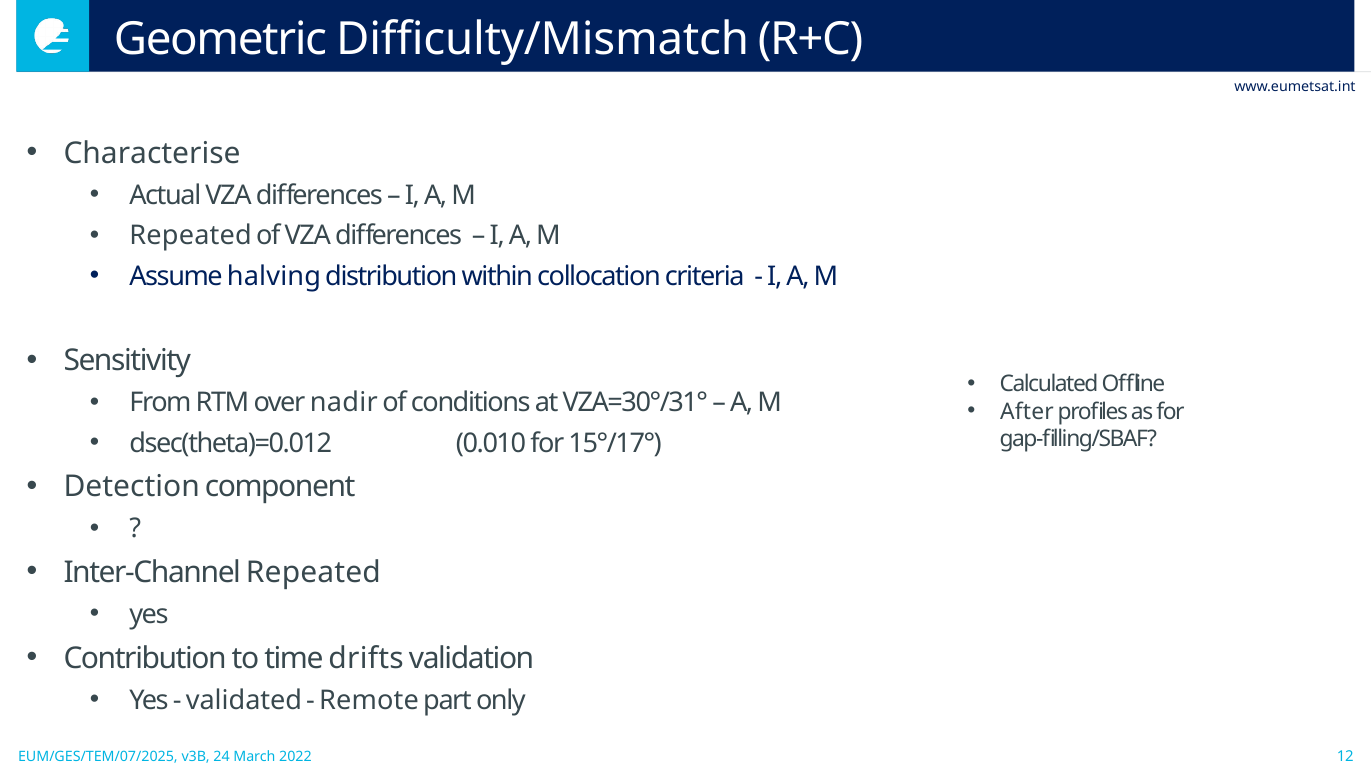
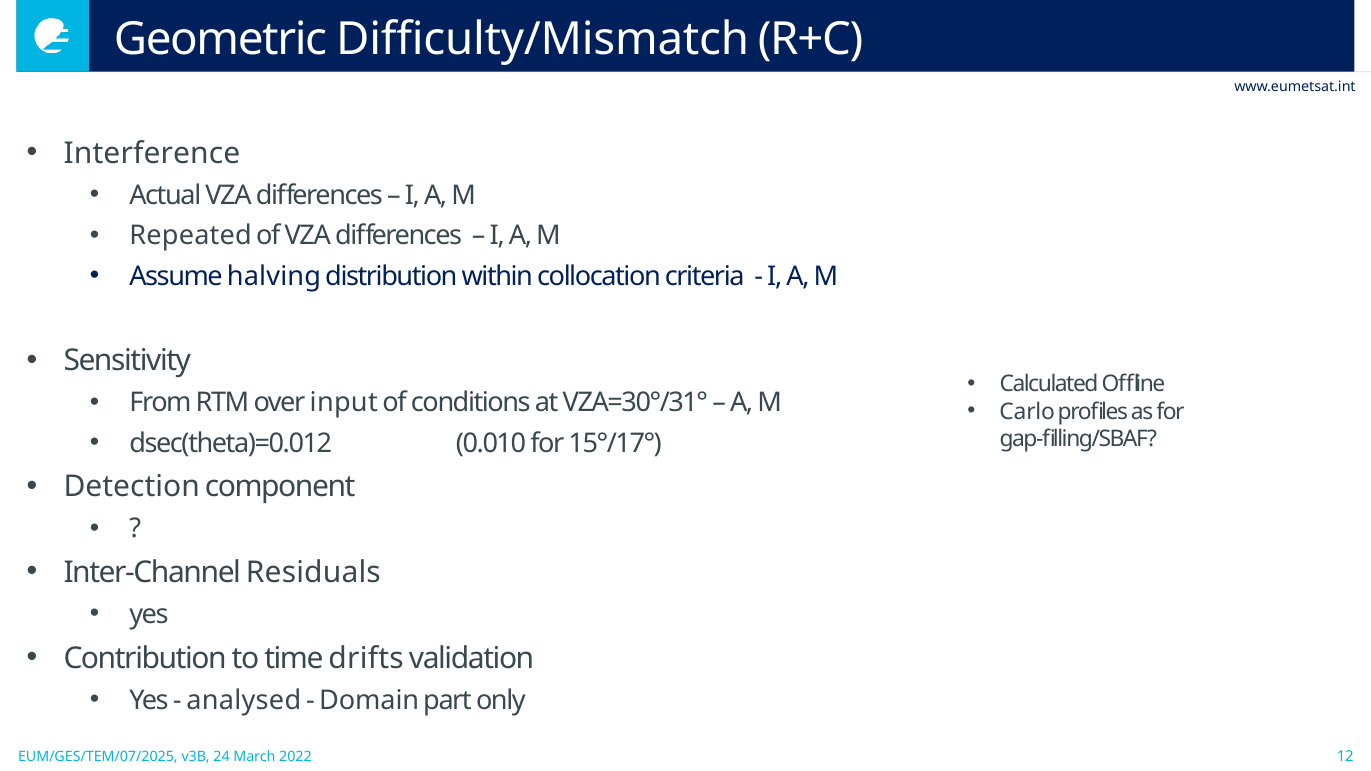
Characterise: Characterise -> Interference (152, 153)
nadir: nadir -> input (344, 403)
After: After -> Carlo (1027, 412)
Inter-Channel Repeated: Repeated -> Residuals (313, 573)
validated: validated -> analysed (244, 700)
Remote: Remote -> Domain (369, 700)
